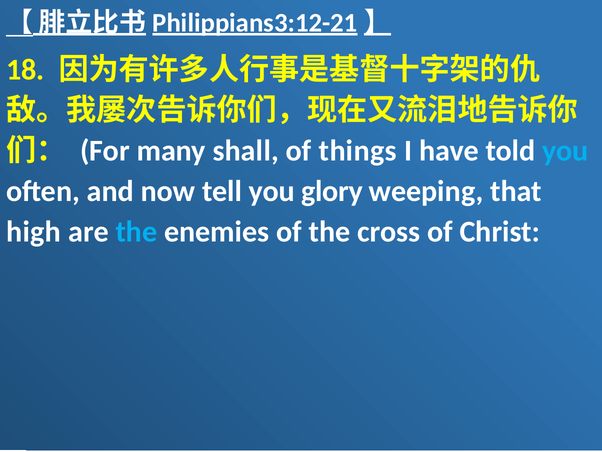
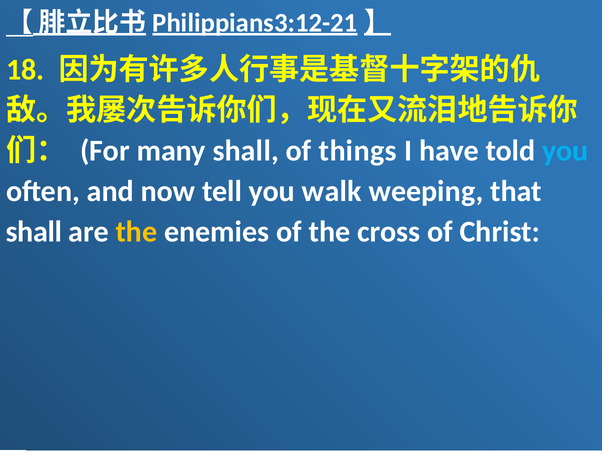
glory: glory -> walk (332, 191)
high: high -> shall (34, 232)
the colour: light blue -> yellow (136, 232)
